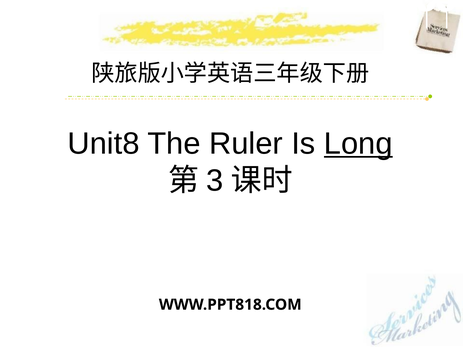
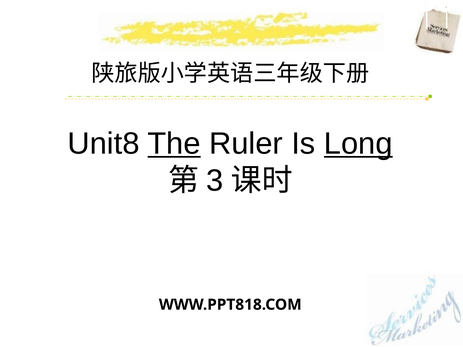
The underline: none -> present (174, 144)
